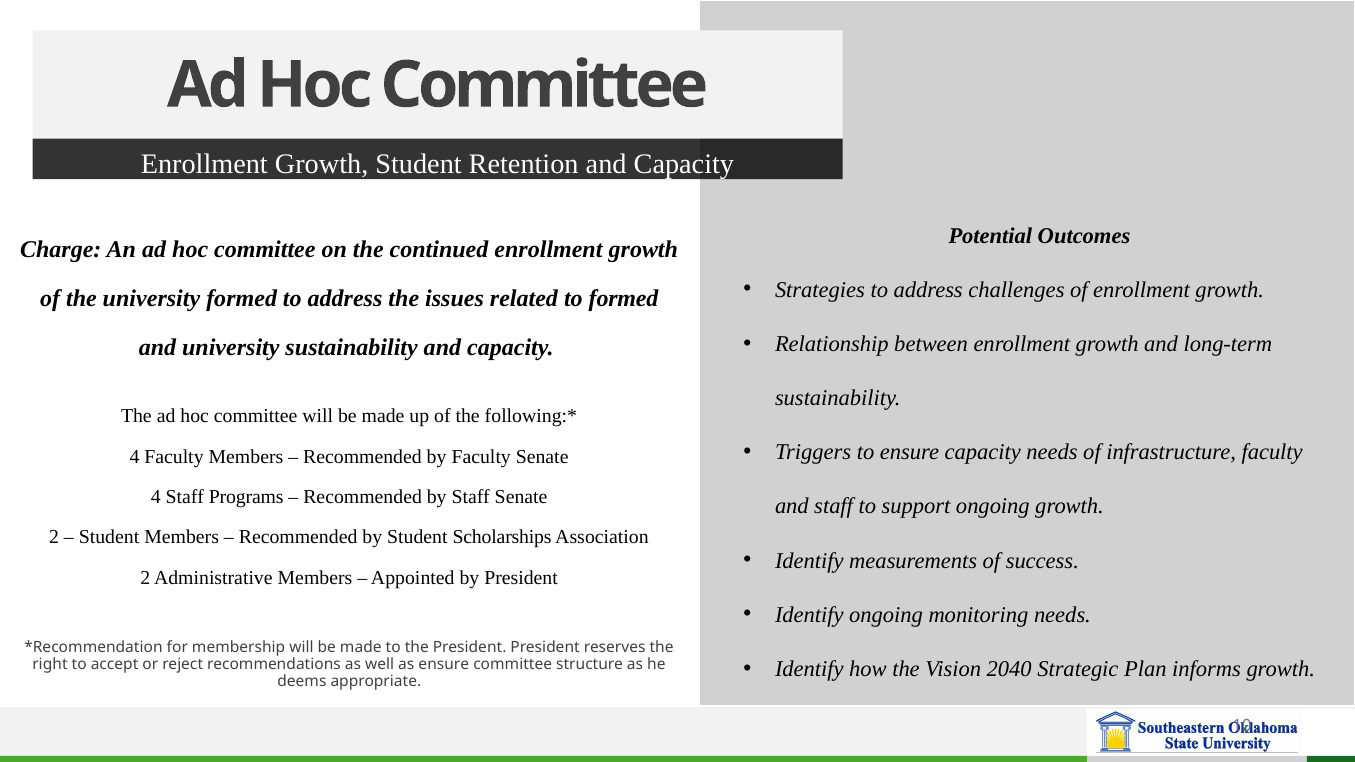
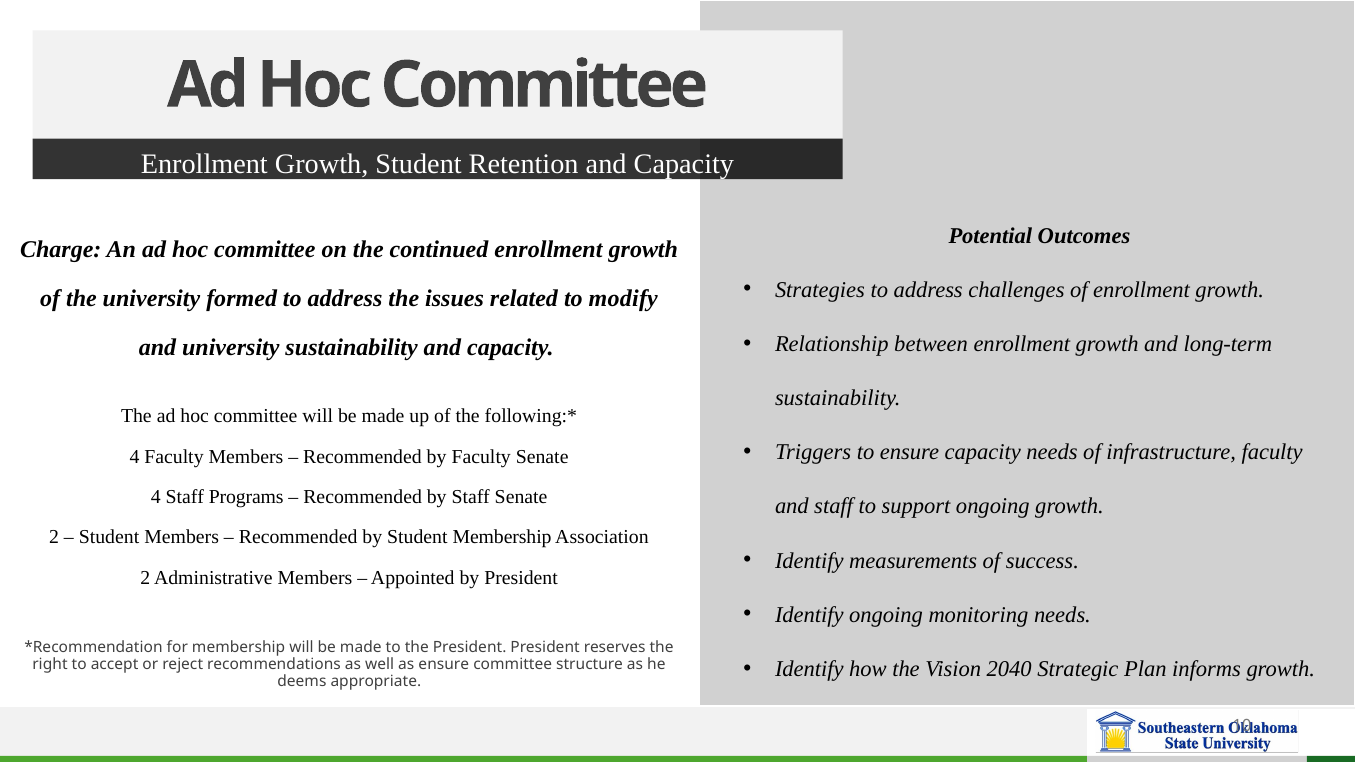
to formed: formed -> modify (623, 299)
Student Scholarships: Scholarships -> Membership (502, 537)
